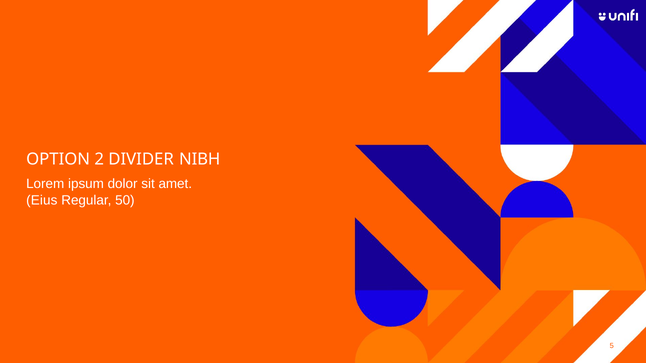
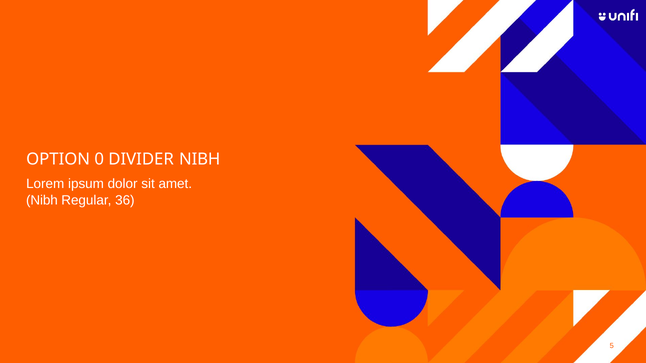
2: 2 -> 0 (99, 159)
Eius: Eius -> Nibh (42, 200)
50: 50 -> 36 (125, 200)
